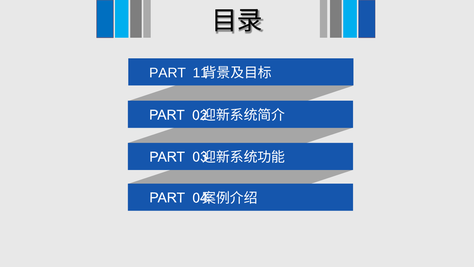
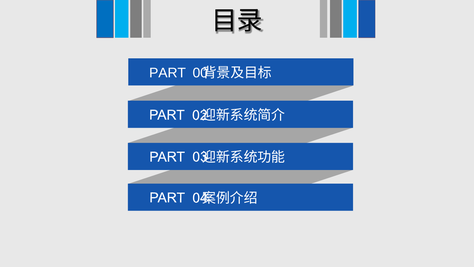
11: 11 -> 00 (200, 73)
